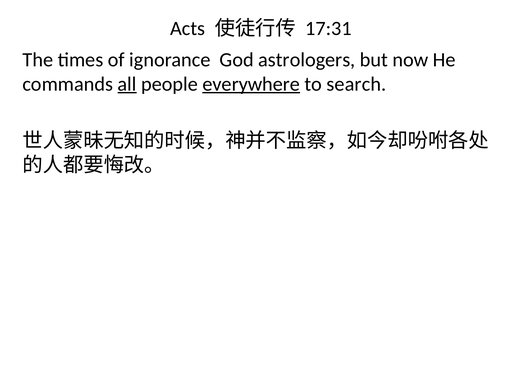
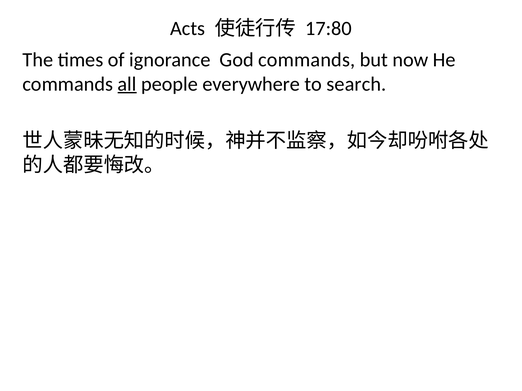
17:31: 17:31 -> 17:80 (328, 28)
God astrologers: astrologers -> commands (307, 60)
everywhere underline: present -> none (251, 84)
